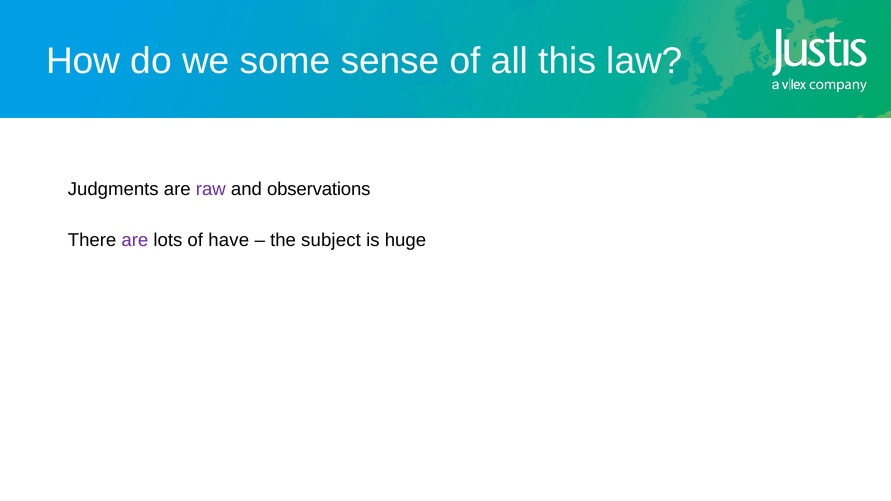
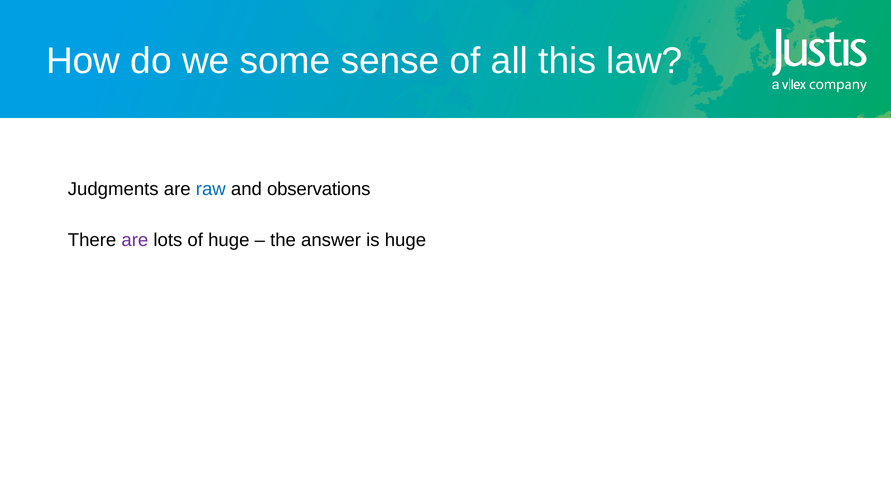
raw colour: purple -> blue (211, 189)
of have: have -> huge (229, 240)
subject: subject -> answer (331, 240)
